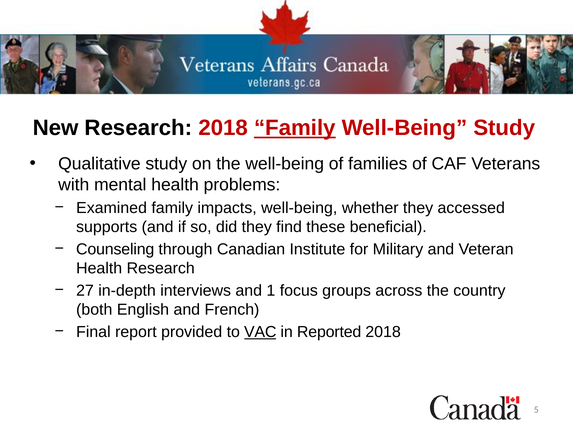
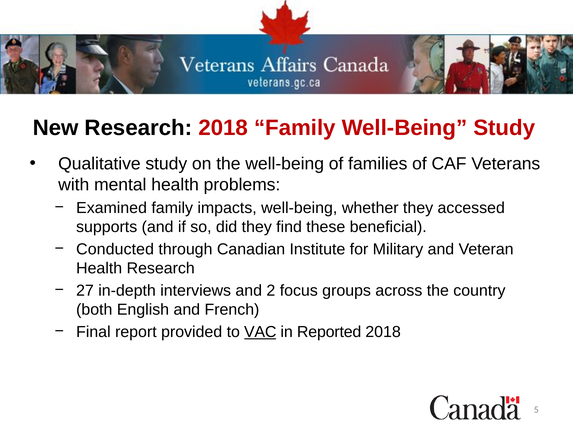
Family underline: present -> none (295, 128)
Counseling: Counseling -> Conducted (115, 250)
1: 1 -> 2 (271, 291)
